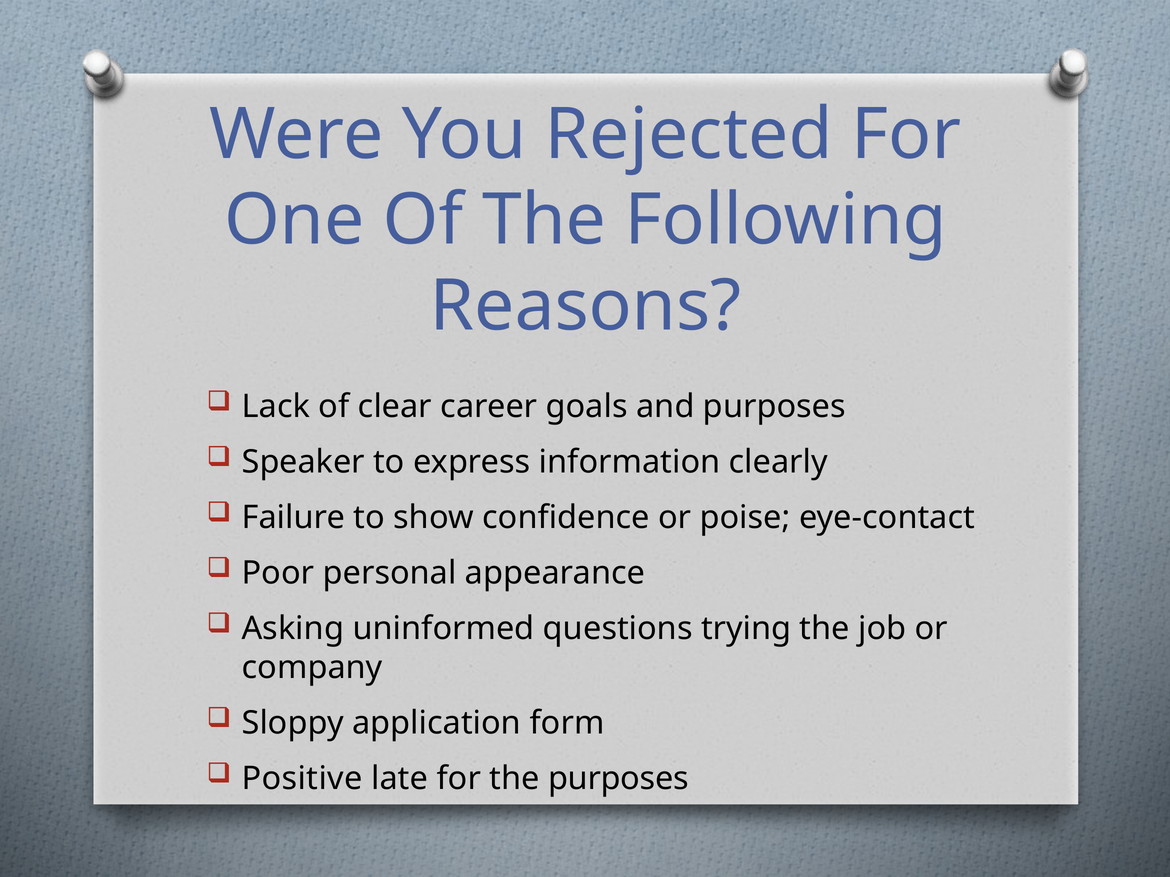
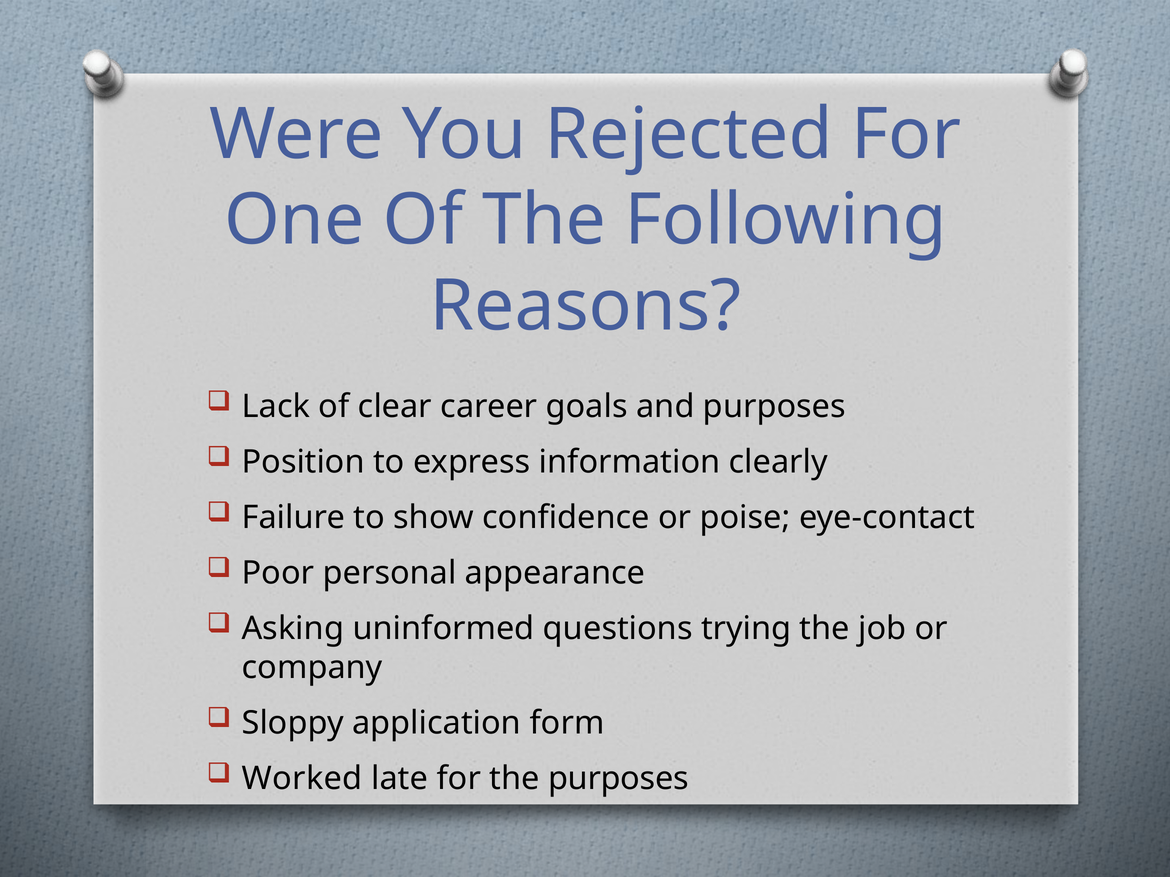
Speaker: Speaker -> Position (303, 462)
Positive: Positive -> Worked (302, 779)
